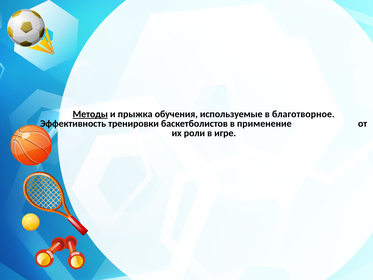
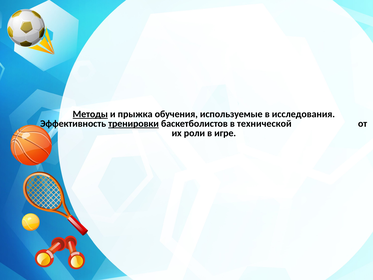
благотворное: благотворное -> исследования (303, 114)
тренировки underline: none -> present (134, 123)
применение: применение -> технической (264, 123)
